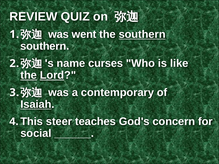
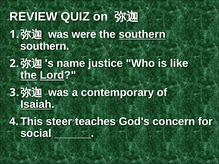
went: went -> were (84, 34)
curses: curses -> justice (106, 63)
